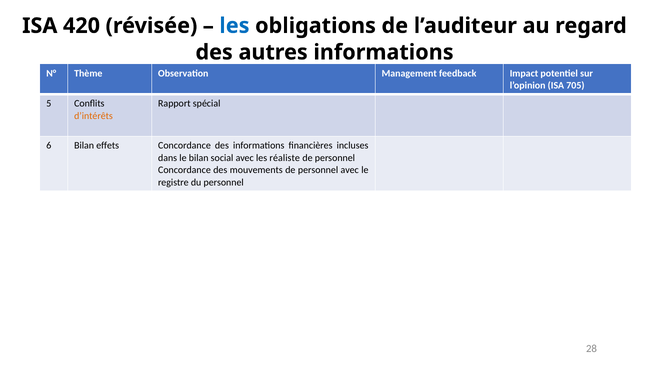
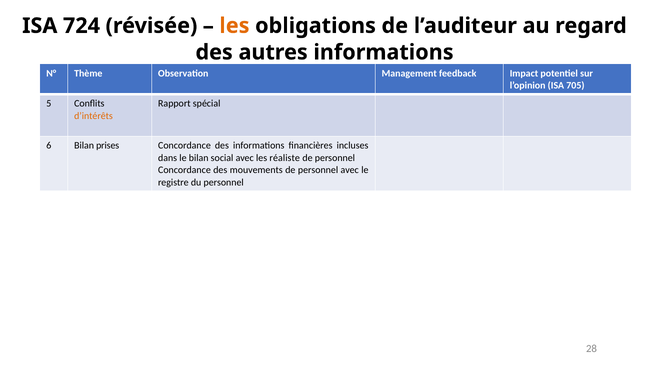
420: 420 -> 724 (81, 26)
les colour: blue -> orange (234, 26)
effets: effets -> prises (108, 145)
